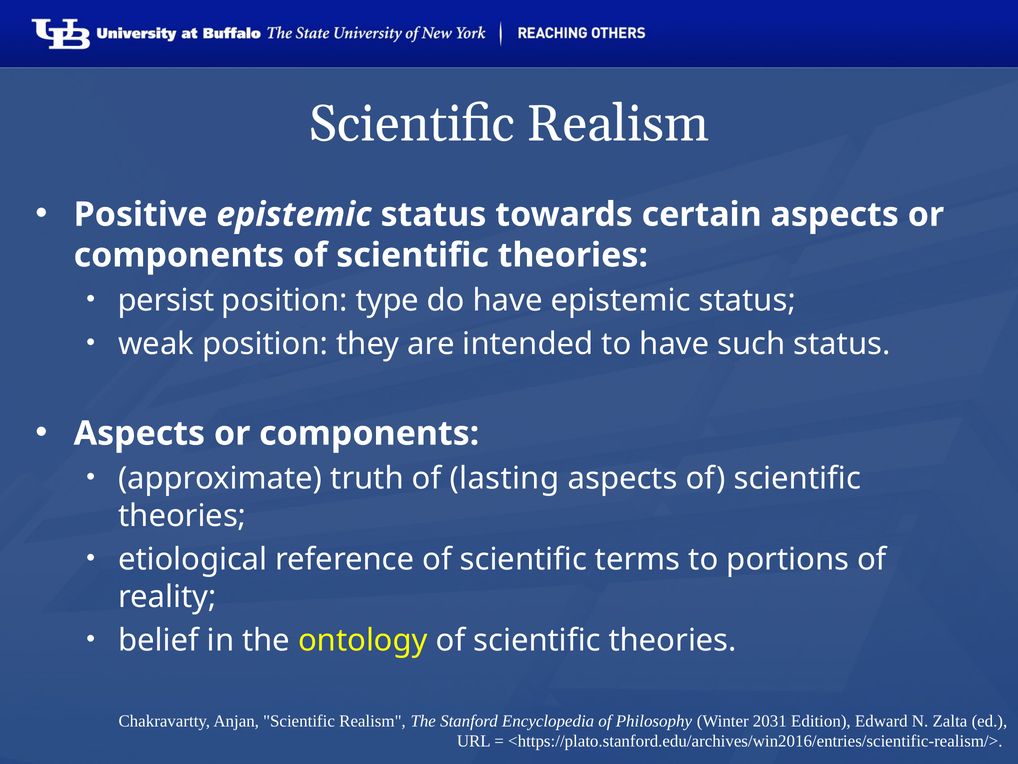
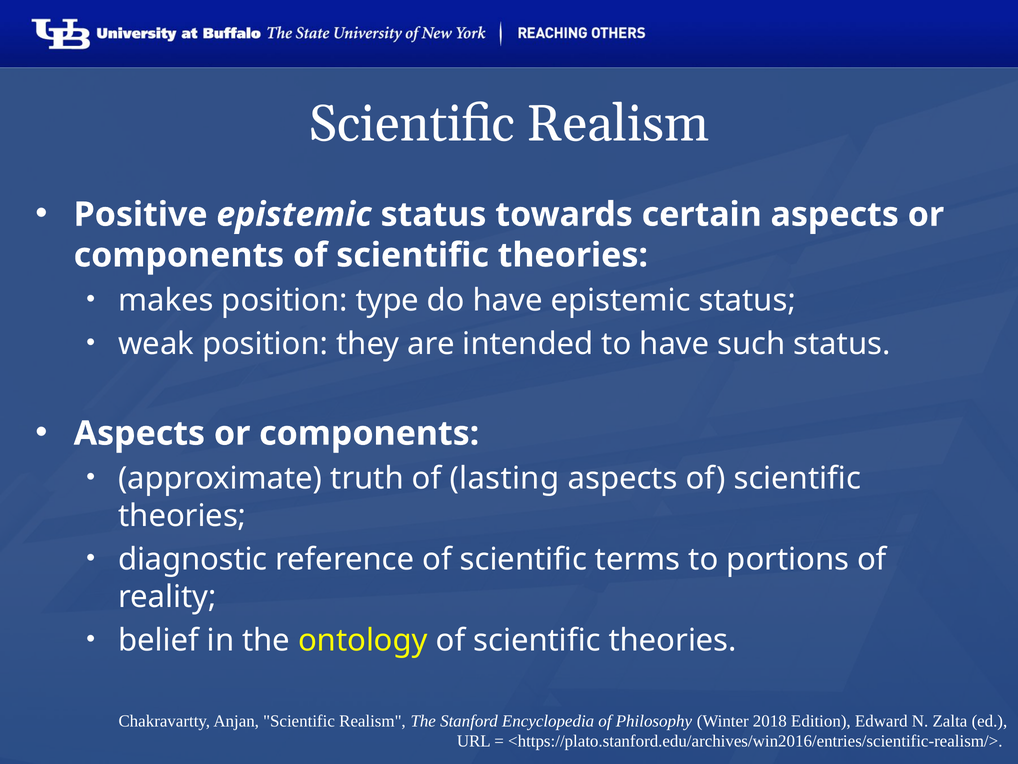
persist: persist -> makes (166, 300)
etiological: etiological -> diagnostic (193, 559)
2031: 2031 -> 2018 (770, 720)
